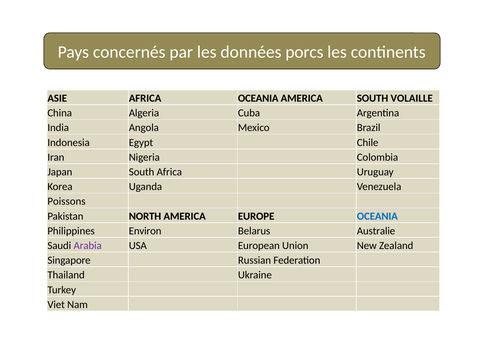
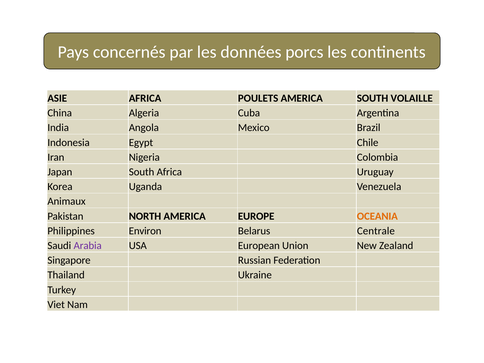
AFRICA OCEANIA: OCEANIA -> POULETS (258, 98)
Poissons: Poissons -> Animaux (67, 201)
OCEANIA colour: blue -> orange (377, 216)
Australie: Australie -> Centrale (376, 231)
